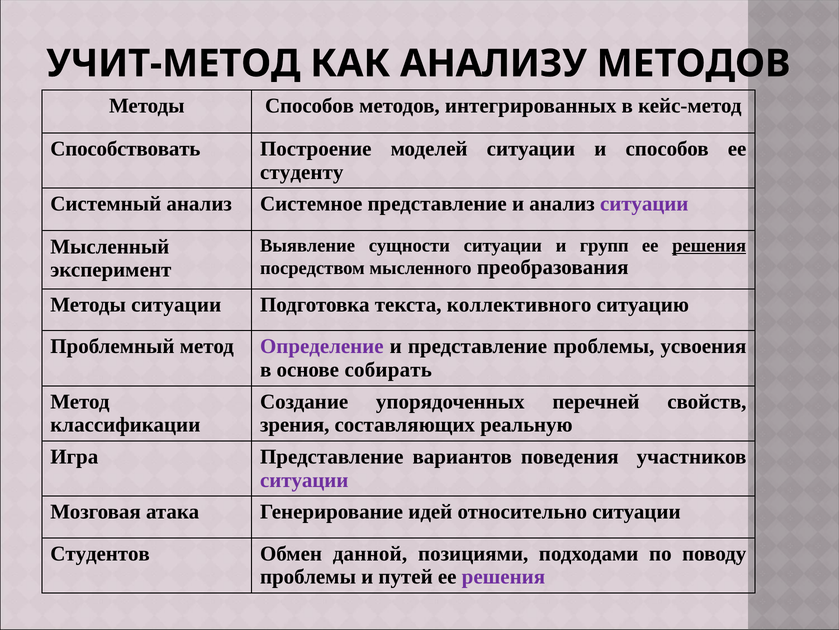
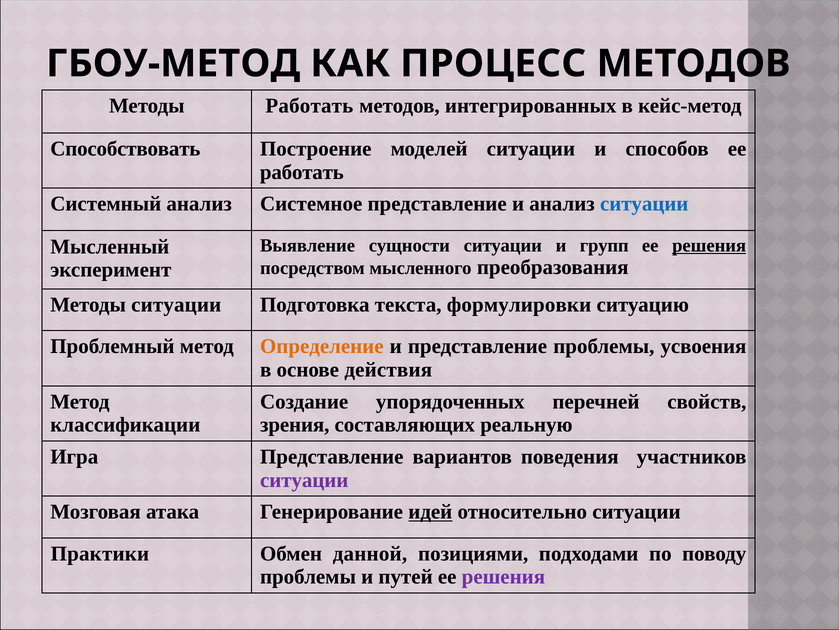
УЧИТ-МЕТОД: УЧИТ-МЕТОД -> ГБОУ-МЕТОД (173, 64)
АНАЛИЗУ: АНАЛИЗУ -> ПРОЦЕСС (493, 64)
Методы Способов: Способов -> Работать (309, 106)
студенту: студенту -> работать (302, 172)
ситуации colour: purple -> blue (644, 204)
коллективного: коллективного -> формулировки (519, 304)
Определение colour: purple -> orange (322, 346)
собирать: собирать -> действия (388, 369)
идей underline: none -> present (430, 511)
Студентов: Студентов -> Практики (100, 553)
